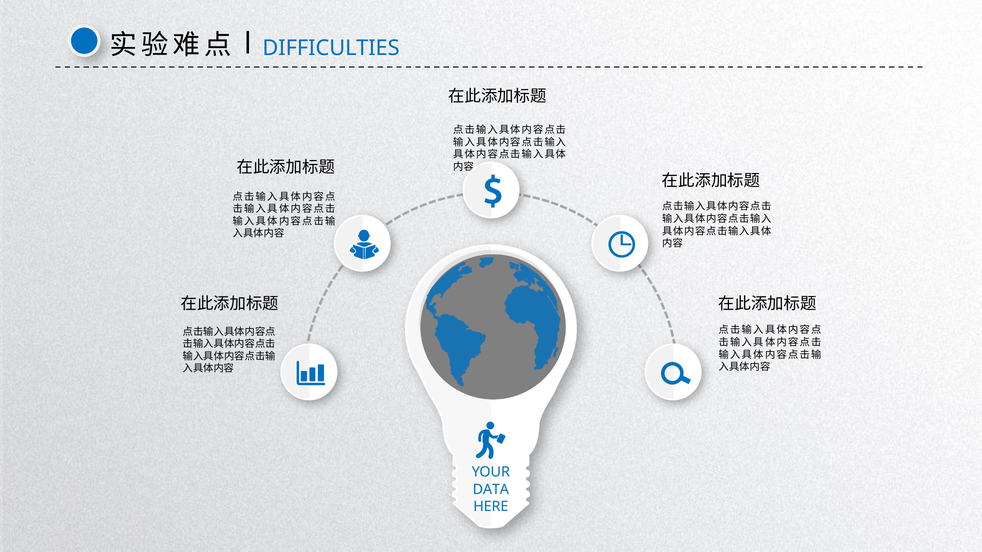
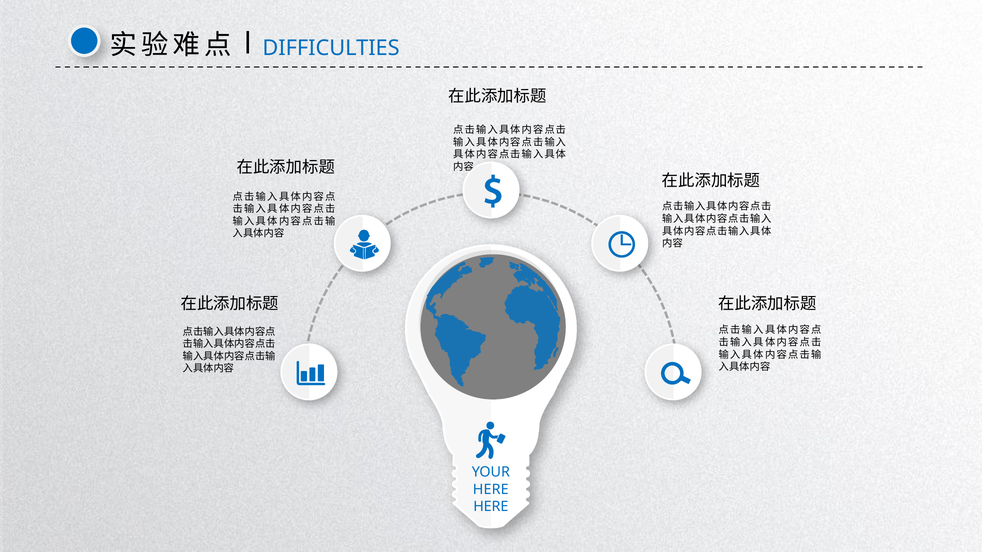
DATA: DATA -> HERE (491, 490)
